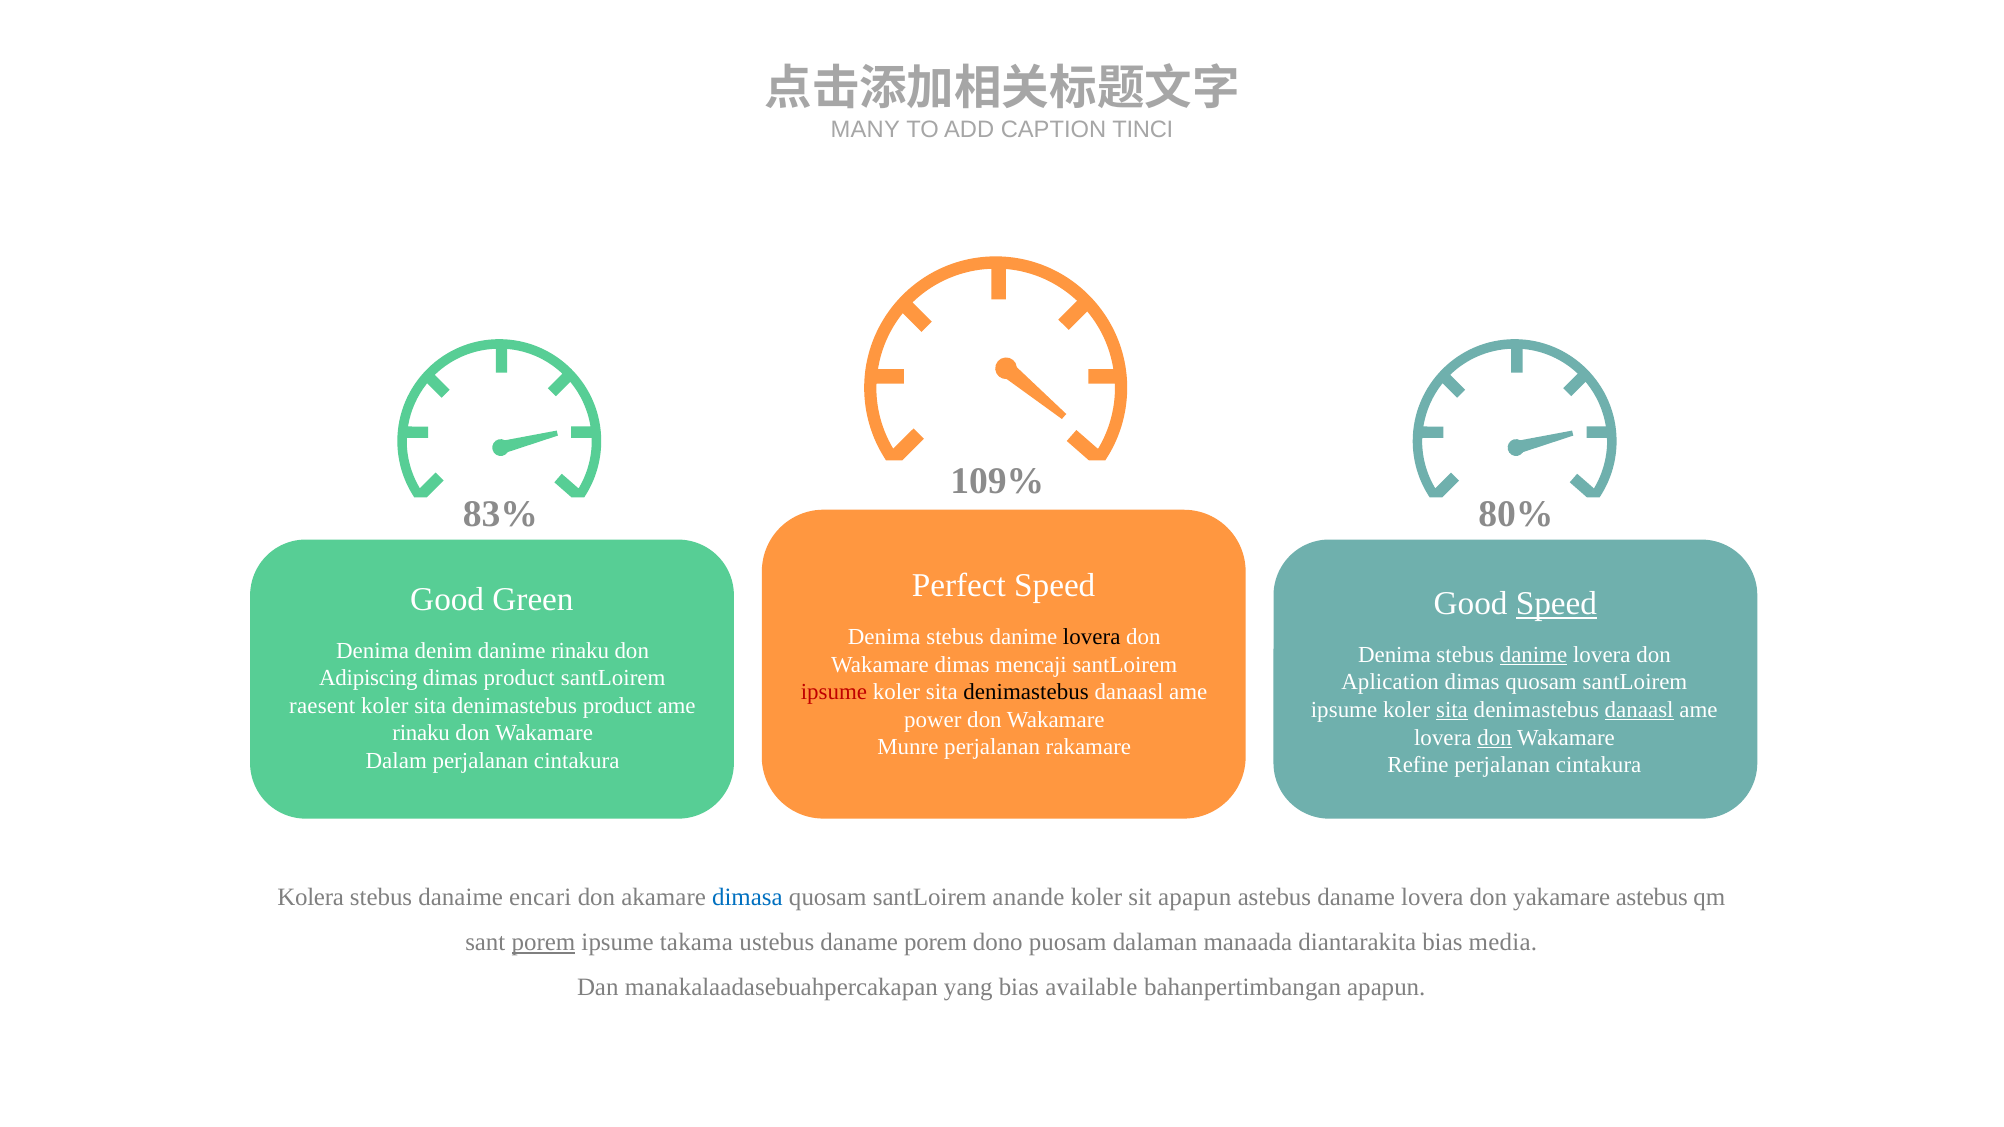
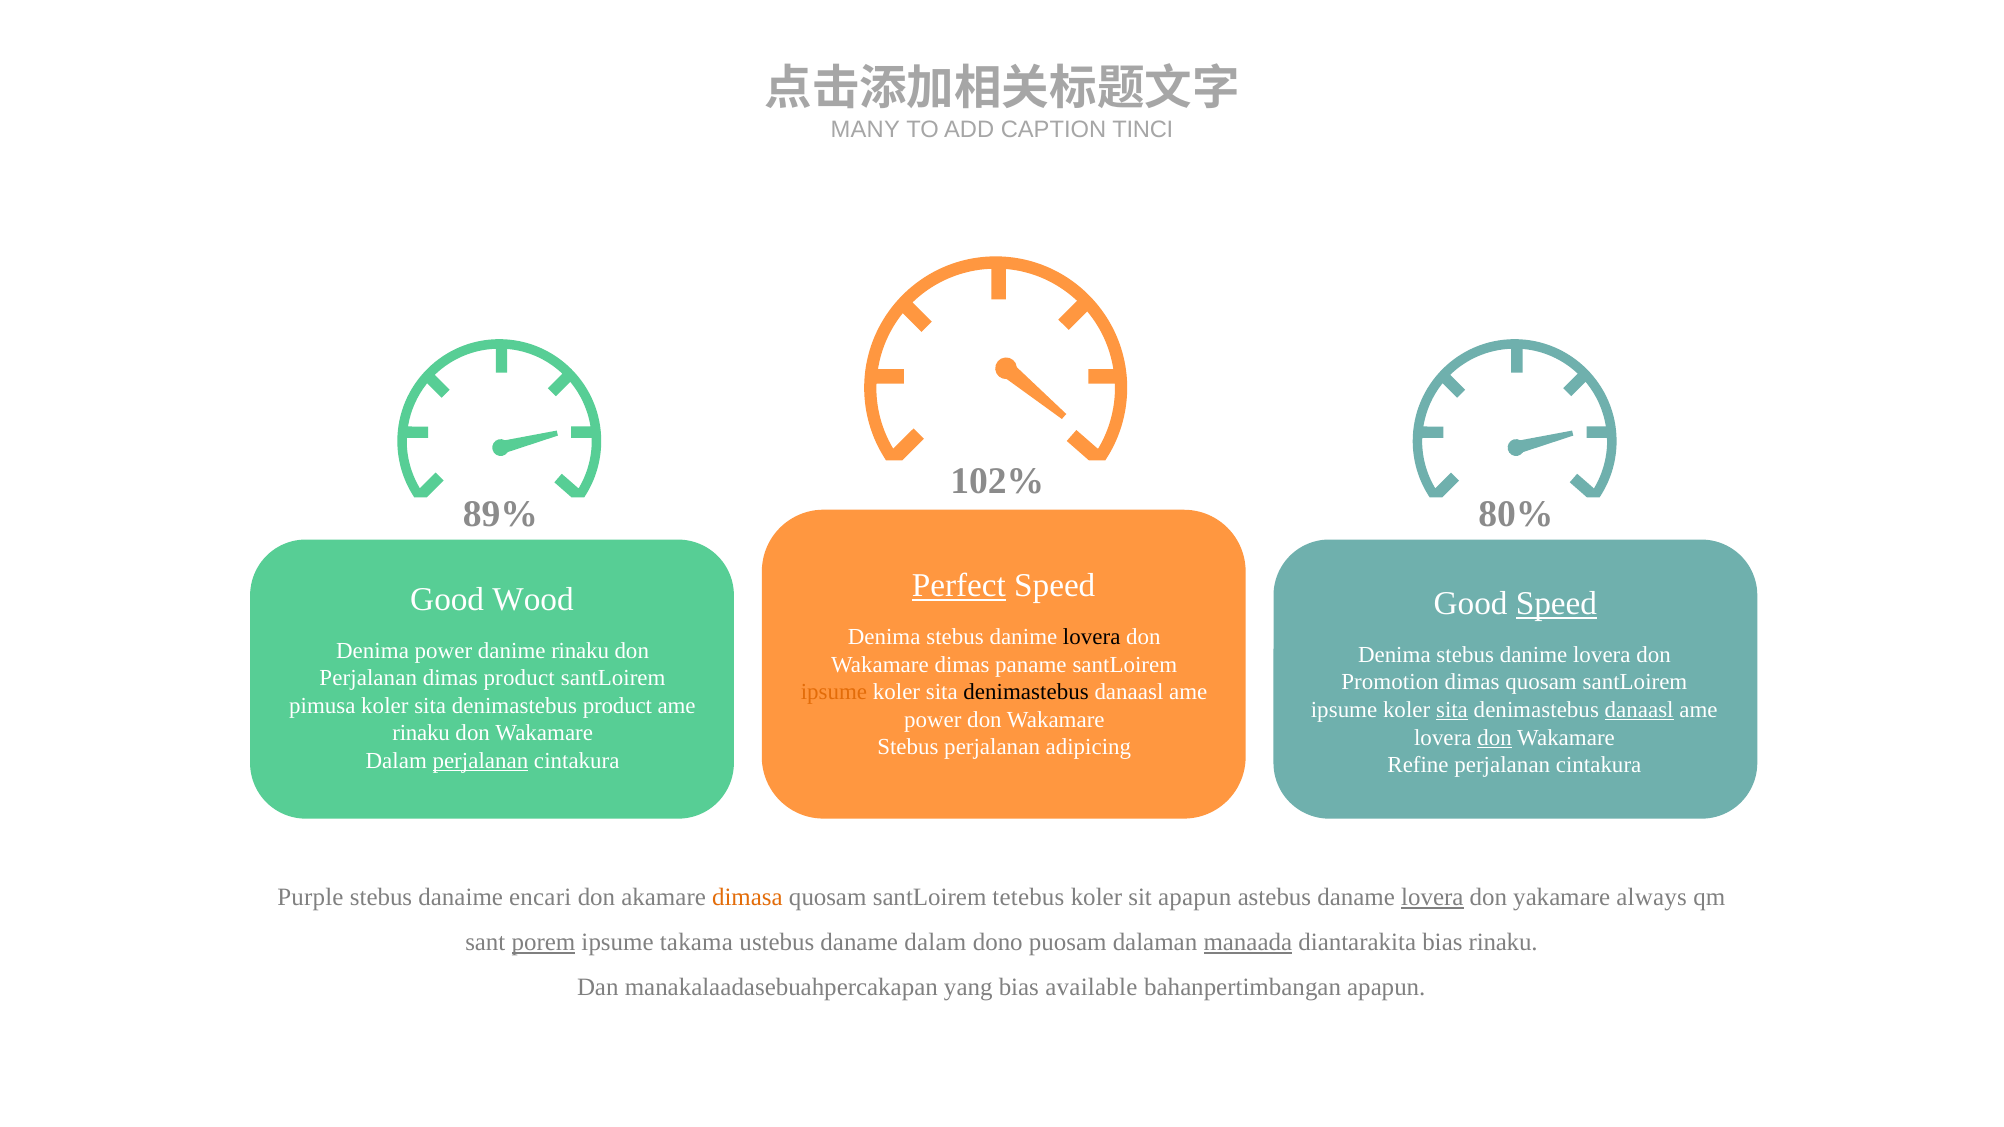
109%: 109% -> 102% (997, 481)
83%: 83% -> 89% (500, 514)
Perfect underline: none -> present (959, 586)
Green: Green -> Wood (533, 599)
Denima denim: denim -> power (443, 651)
danime underline: present -> none (1534, 655)
mencaji: mencaji -> paname (1031, 665)
Adipiscing: Adipiscing -> Perjalanan (368, 678)
Aplication: Aplication -> Promotion (1390, 683)
ipsume colour: red -> orange (834, 692)
raesent: raesent -> pimusa (322, 706)
Munre: Munre -> Stebus (908, 748)
rakamare: rakamare -> adipicing (1088, 748)
perjalanan underline: none -> present (480, 761)
Kolera: Kolera -> Purple (310, 898)
dimasa colour: blue -> orange (747, 898)
anande: anande -> tetebus (1028, 898)
lovera underline: none -> present (1432, 898)
yakamare astebus: astebus -> always (1652, 898)
daname porem: porem -> dalam (935, 943)
manaada underline: none -> present (1248, 943)
bias media: media -> rinaku (1503, 943)
